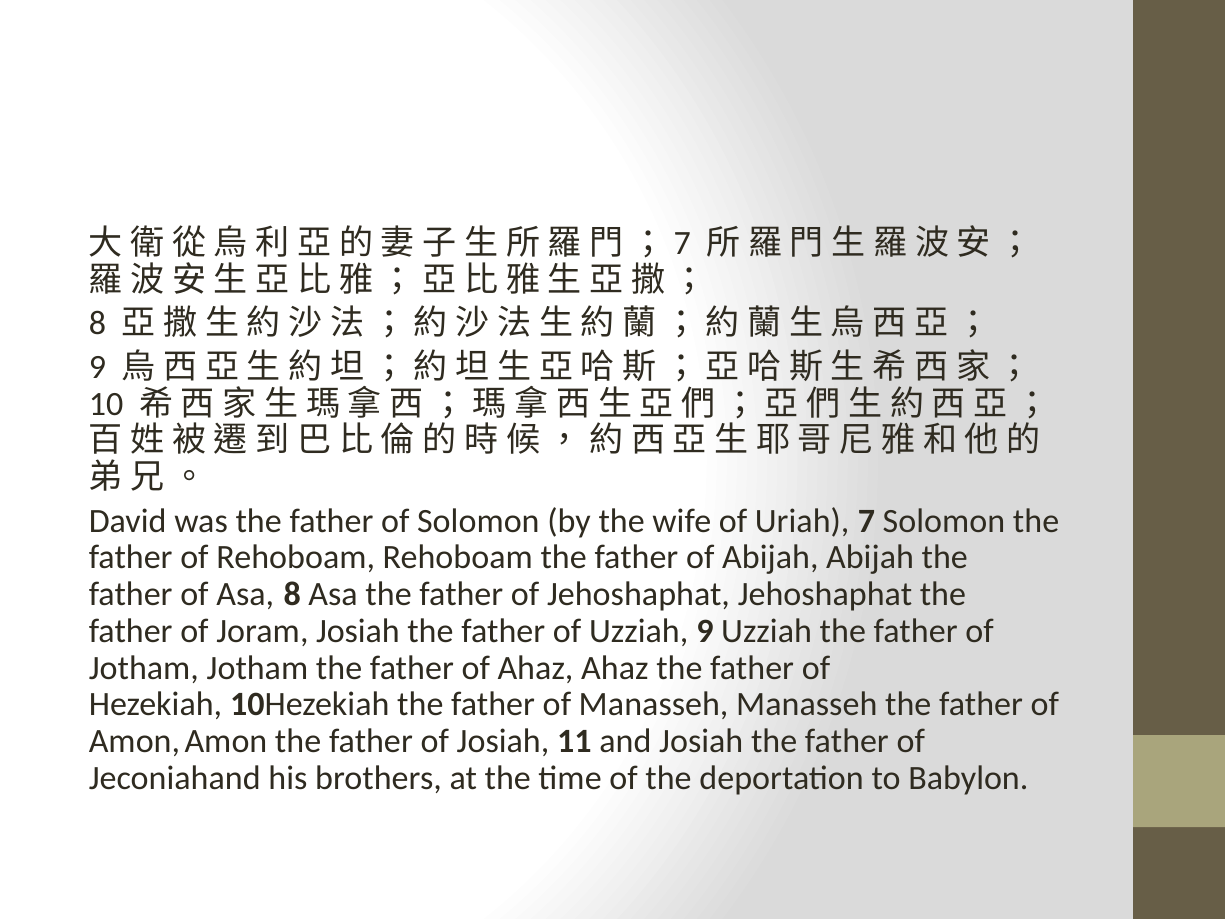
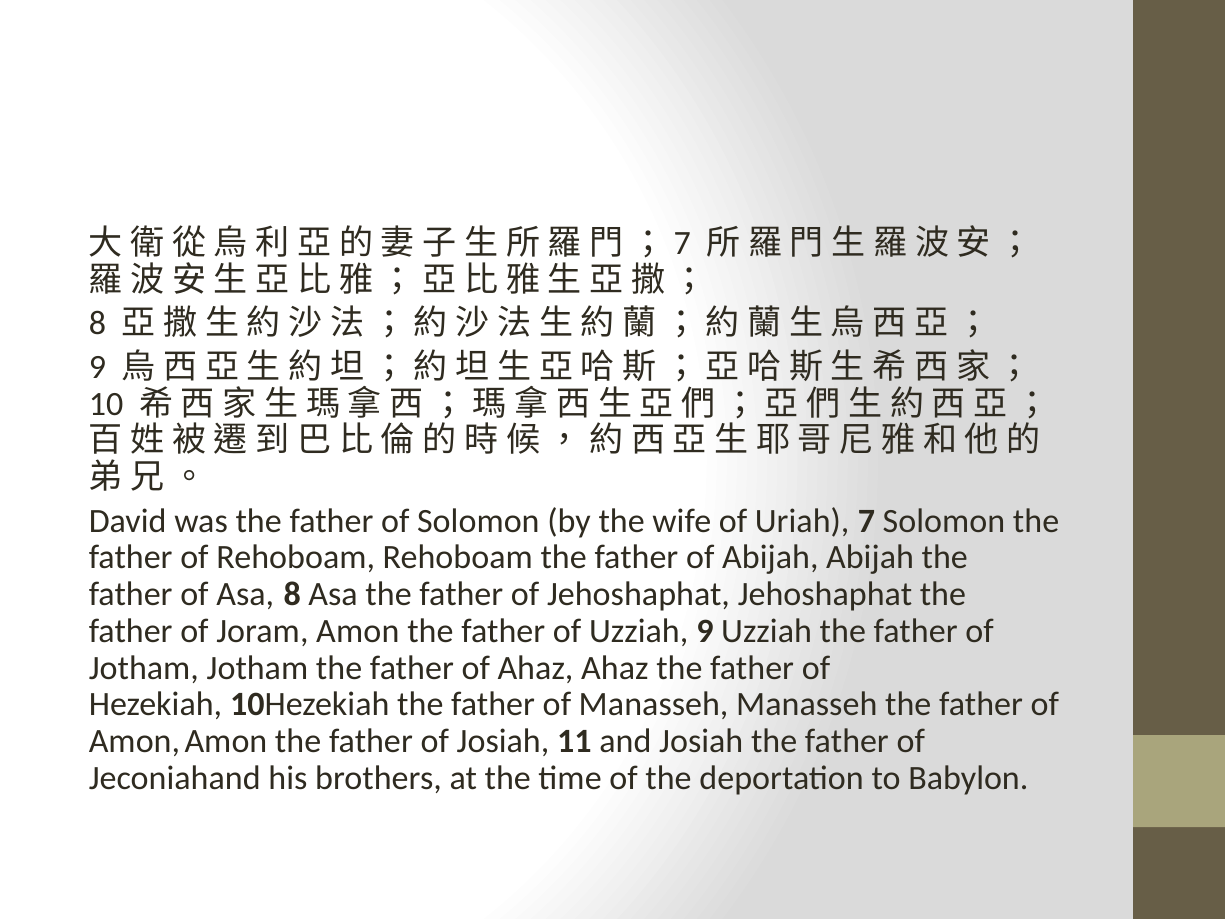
Joram Josiah: Josiah -> Amon (358, 631)
